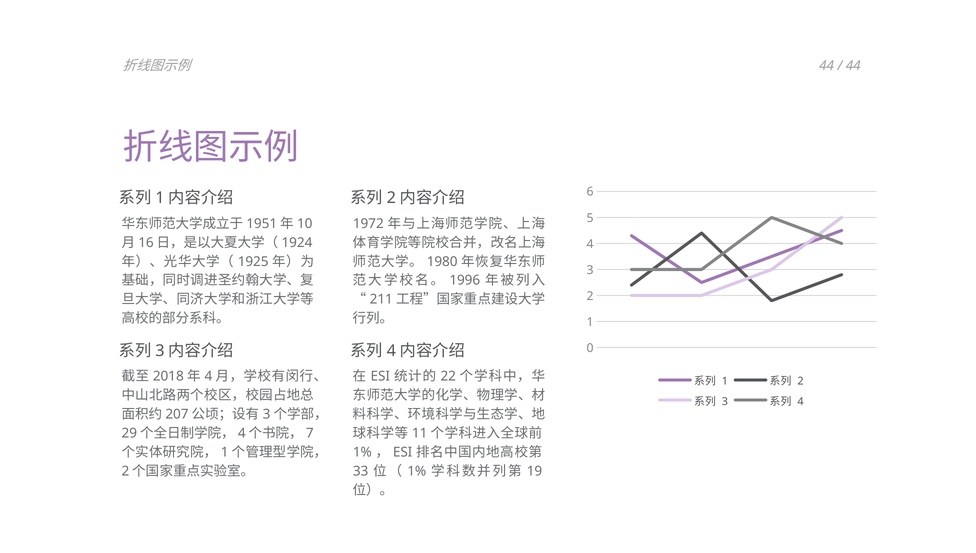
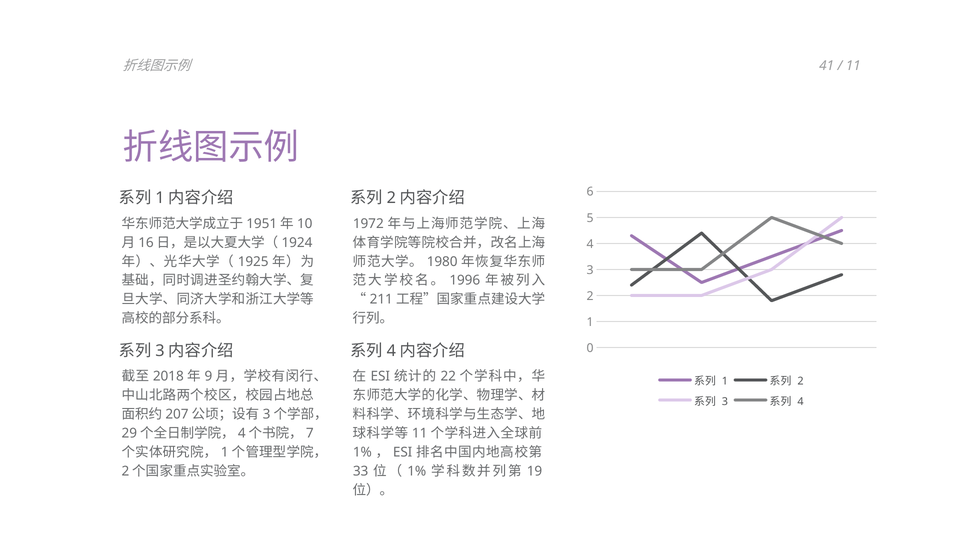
44: 44 -> 41 (827, 66)
44: 44 -> 11 (853, 66)
4: 4 -> 9 (208, 377)
